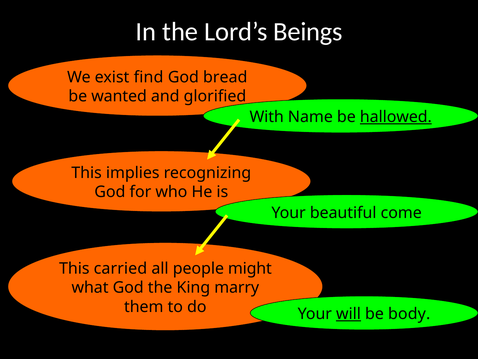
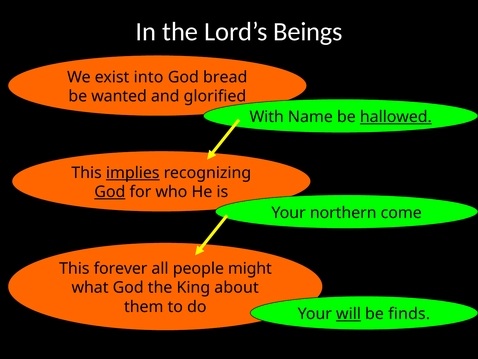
find: find -> into (149, 77)
implies underline: none -> present (133, 173)
God underline: none -> present (110, 192)
beautiful: beautiful -> northern (343, 212)
carried: carried -> forever (121, 268)
marry: marry -> about (237, 287)
body: body -> finds (409, 314)
